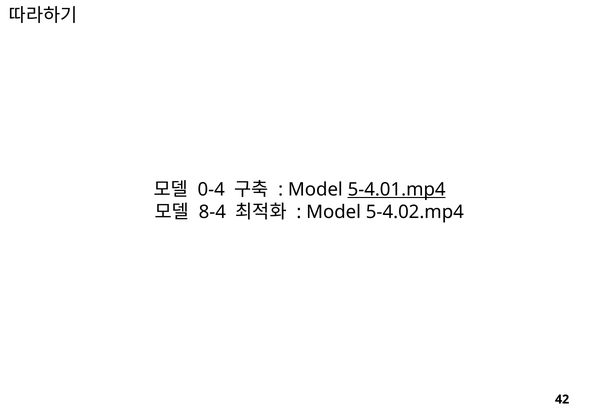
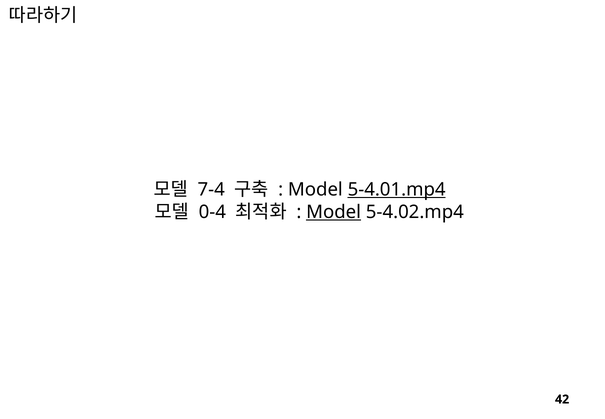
0-4: 0-4 -> 7-4 (211, 189)
8-4: 8-4 -> 0-4 (212, 212)
Model underline: none -> present (334, 212)
